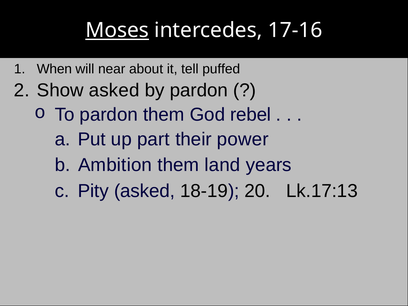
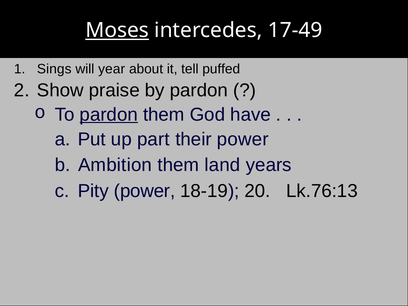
17-16: 17-16 -> 17-49 (295, 30)
When: When -> Sings (54, 69)
near: near -> year (112, 69)
Show asked: asked -> praise (114, 90)
pardon underline: none -> present (109, 115)
rebel: rebel -> have (251, 115)
Pity asked: asked -> power (145, 191)
Lk.17:13: Lk.17:13 -> Lk.76:13 (322, 191)
